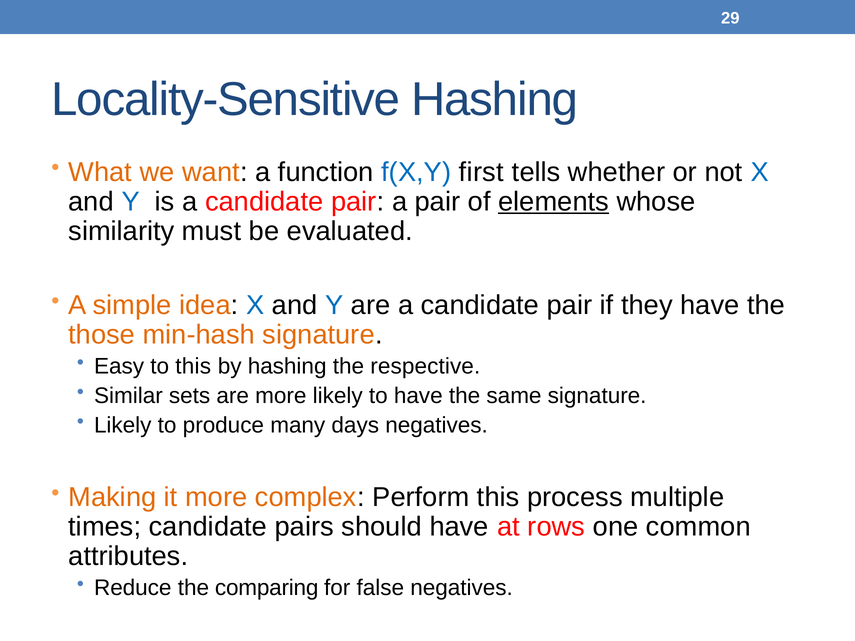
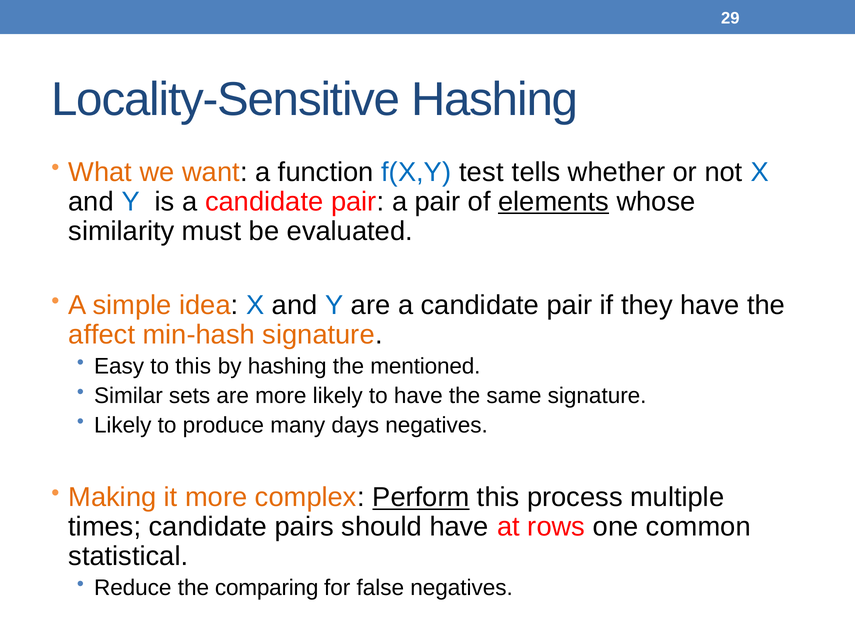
first: first -> test (481, 172)
those: those -> affect (102, 335)
respective: respective -> mentioned (425, 366)
Perform underline: none -> present (421, 498)
attributes: attributes -> statistical (128, 557)
